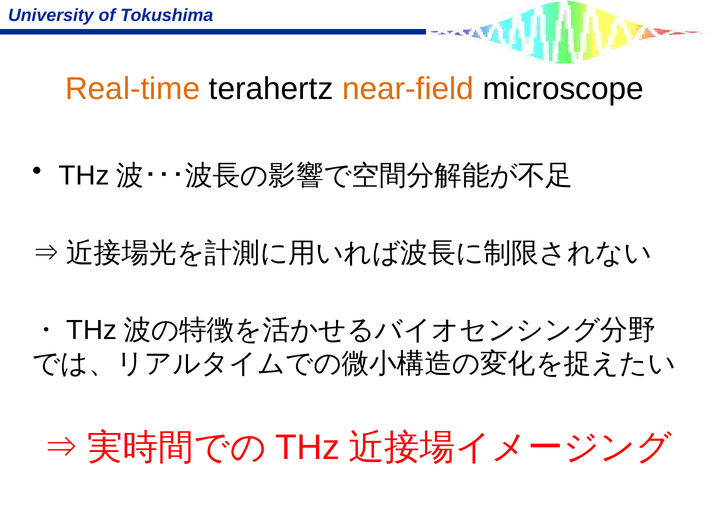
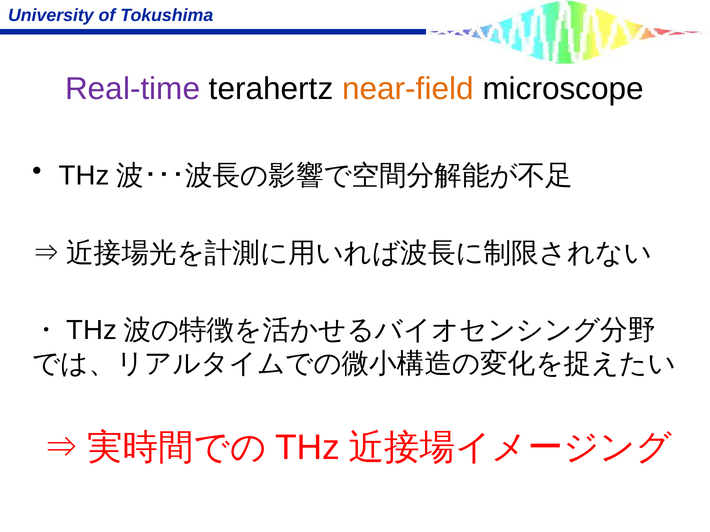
Real-time colour: orange -> purple (133, 89)
